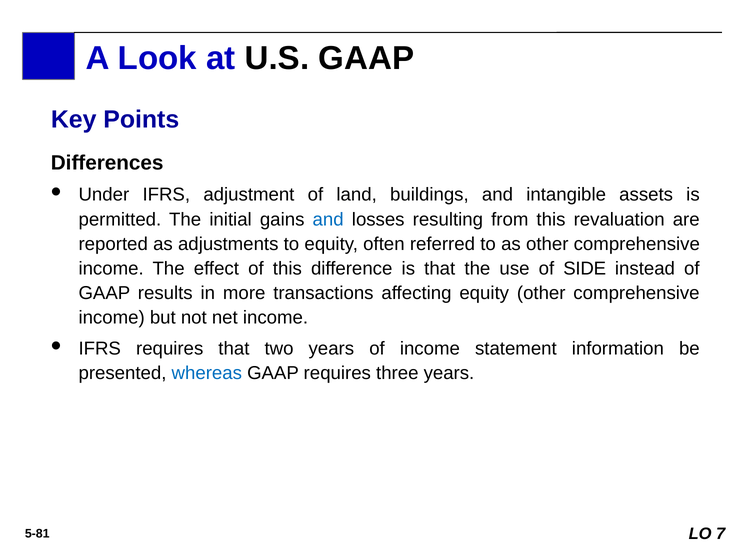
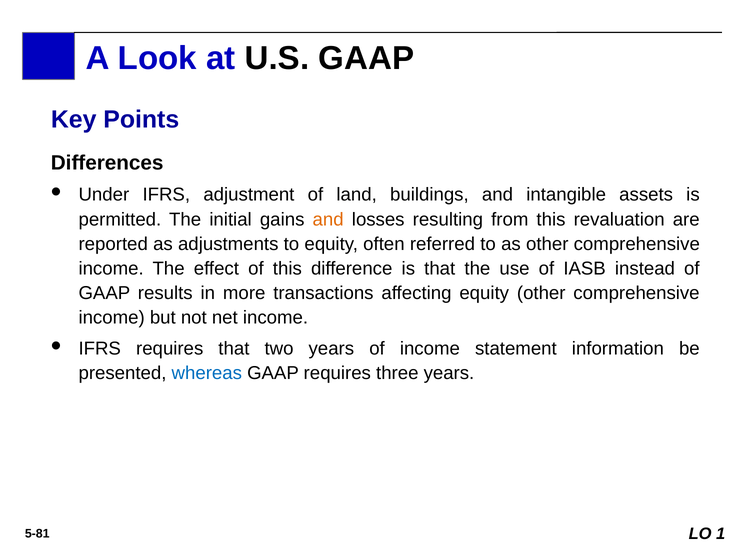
and colour: blue -> orange (328, 219)
SIDE: SIDE -> IASB (585, 268)
7: 7 -> 1 (721, 534)
